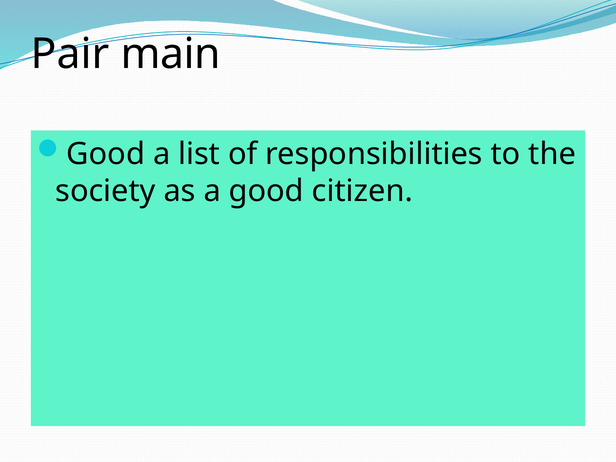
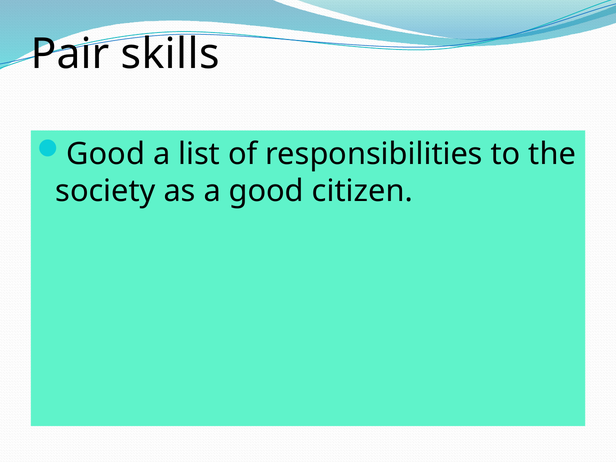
main: main -> skills (170, 54)
